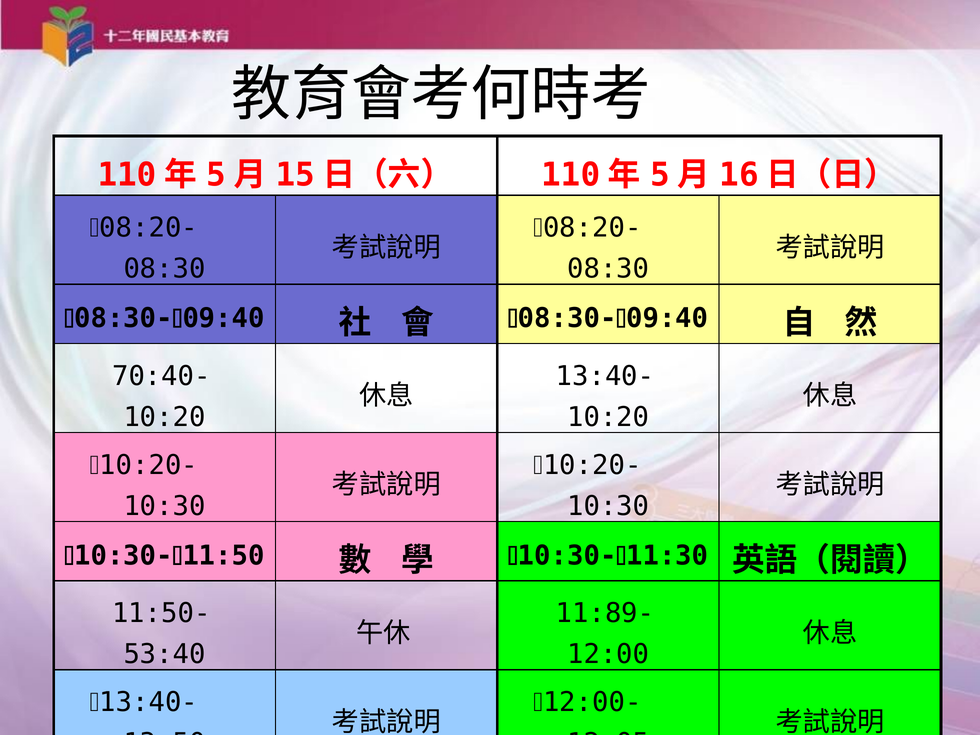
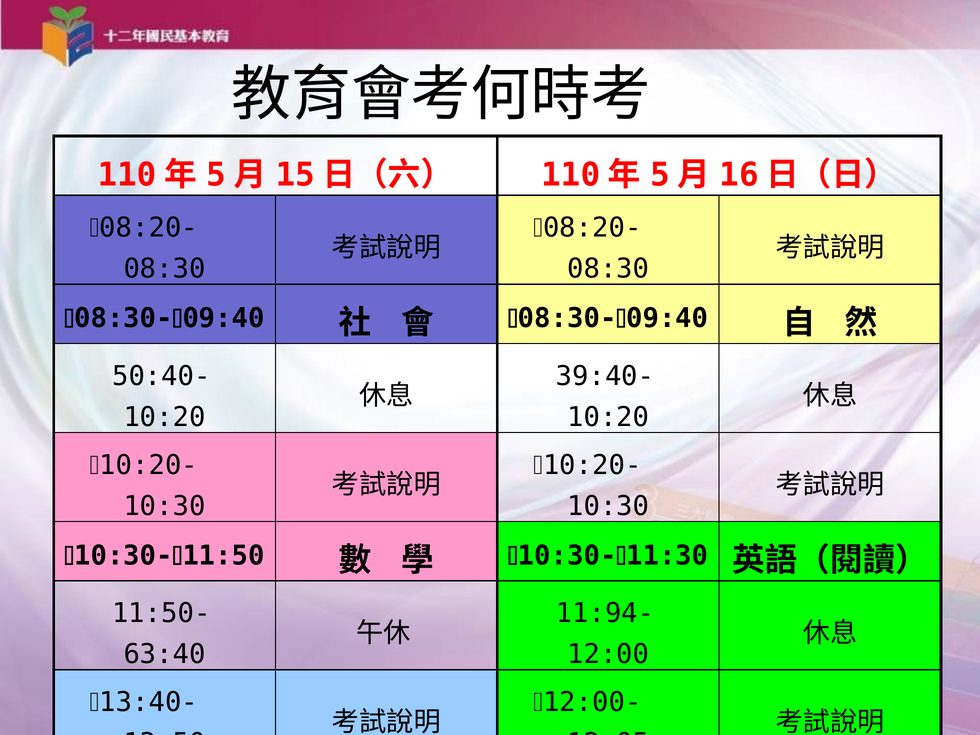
70:40-: 70:40- -> 50:40- (161, 376)
13:40-: 13:40- -> 39:40- (605, 376)
11:89-: 11:89- -> 11:94- (605, 613)
53:40: 53:40 -> 63:40 (165, 654)
